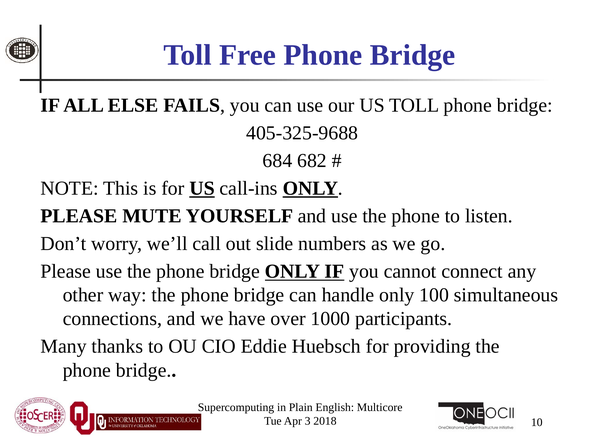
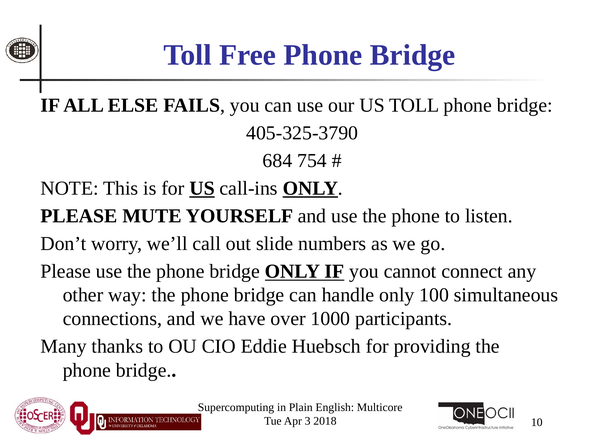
405-325-9688: 405-325-9688 -> 405-325-3790 (302, 133)
682: 682 -> 754 (312, 160)
